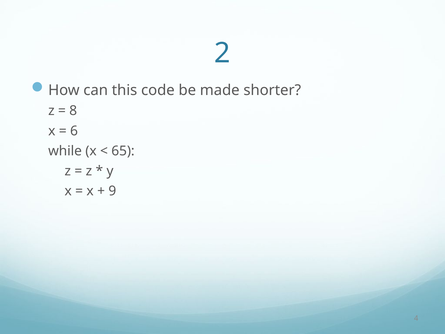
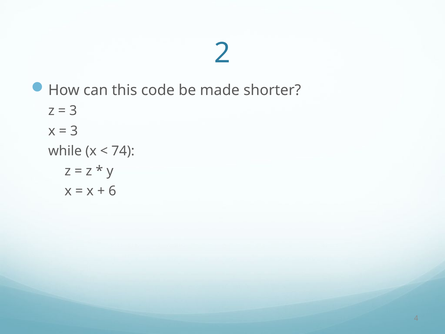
8: 8 -> 3 (73, 111)
6: 6 -> 3 (74, 131)
65: 65 -> 74 (123, 151)
9: 9 -> 6 (112, 191)
